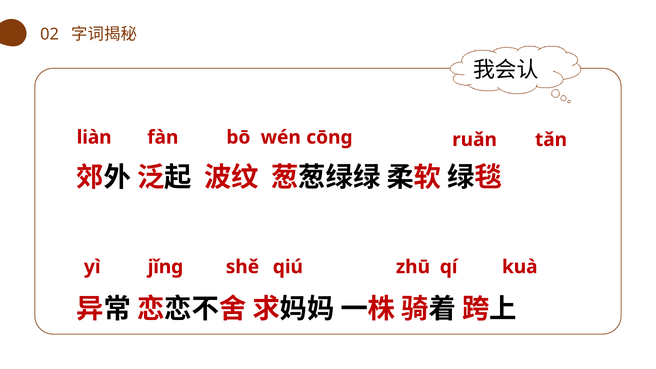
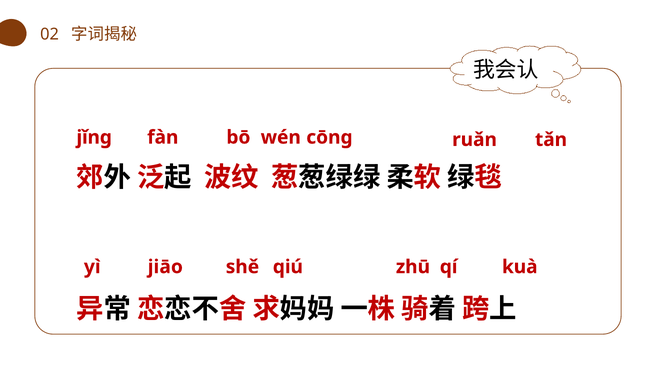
liàn: liàn -> jǐng (94, 137)
jǐng: jǐng -> jiāo (165, 267)
